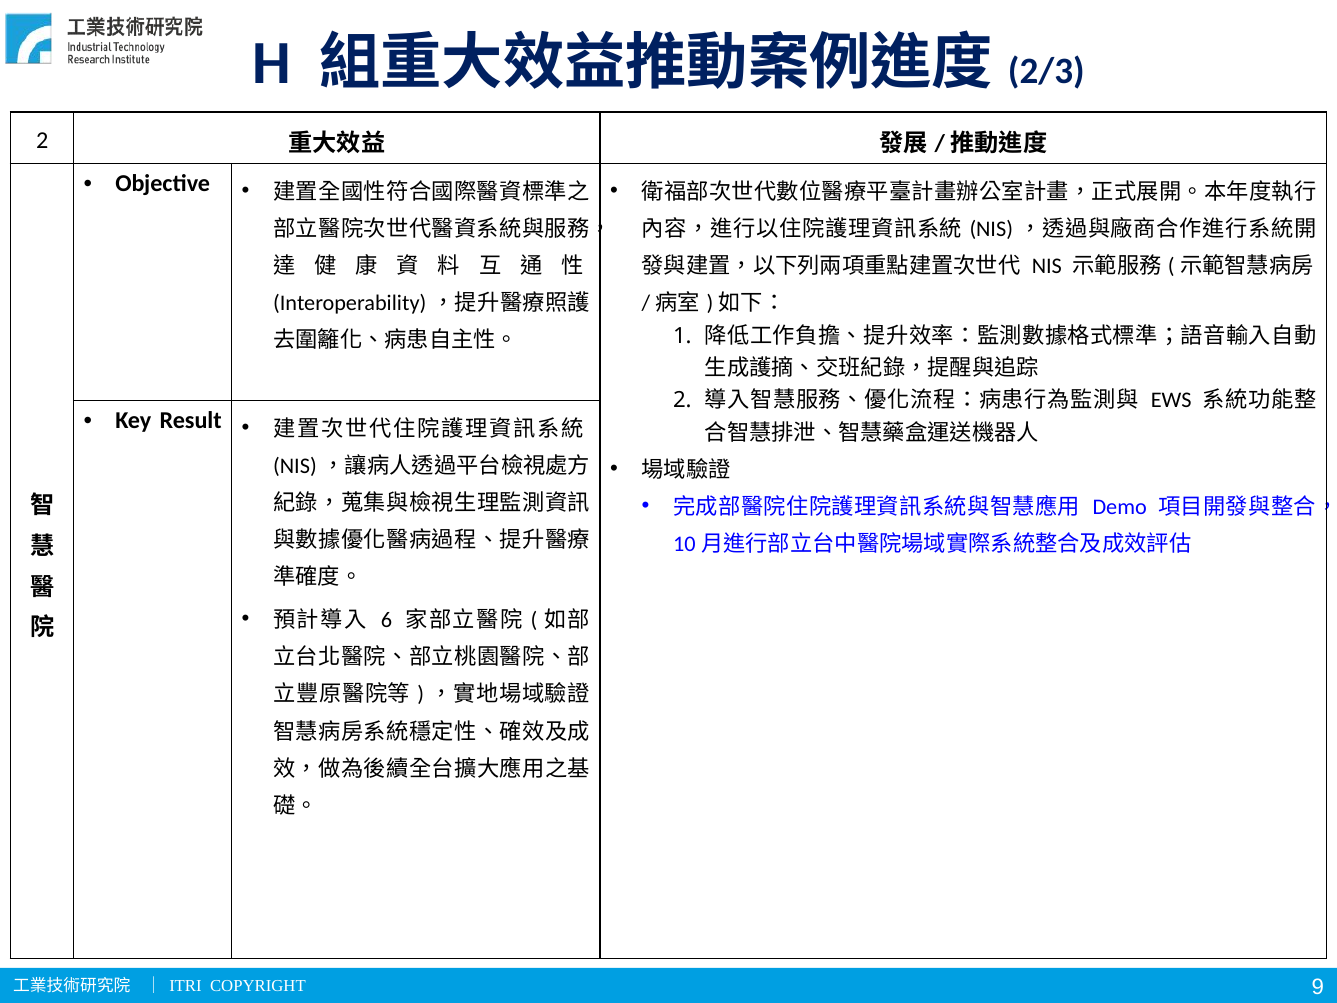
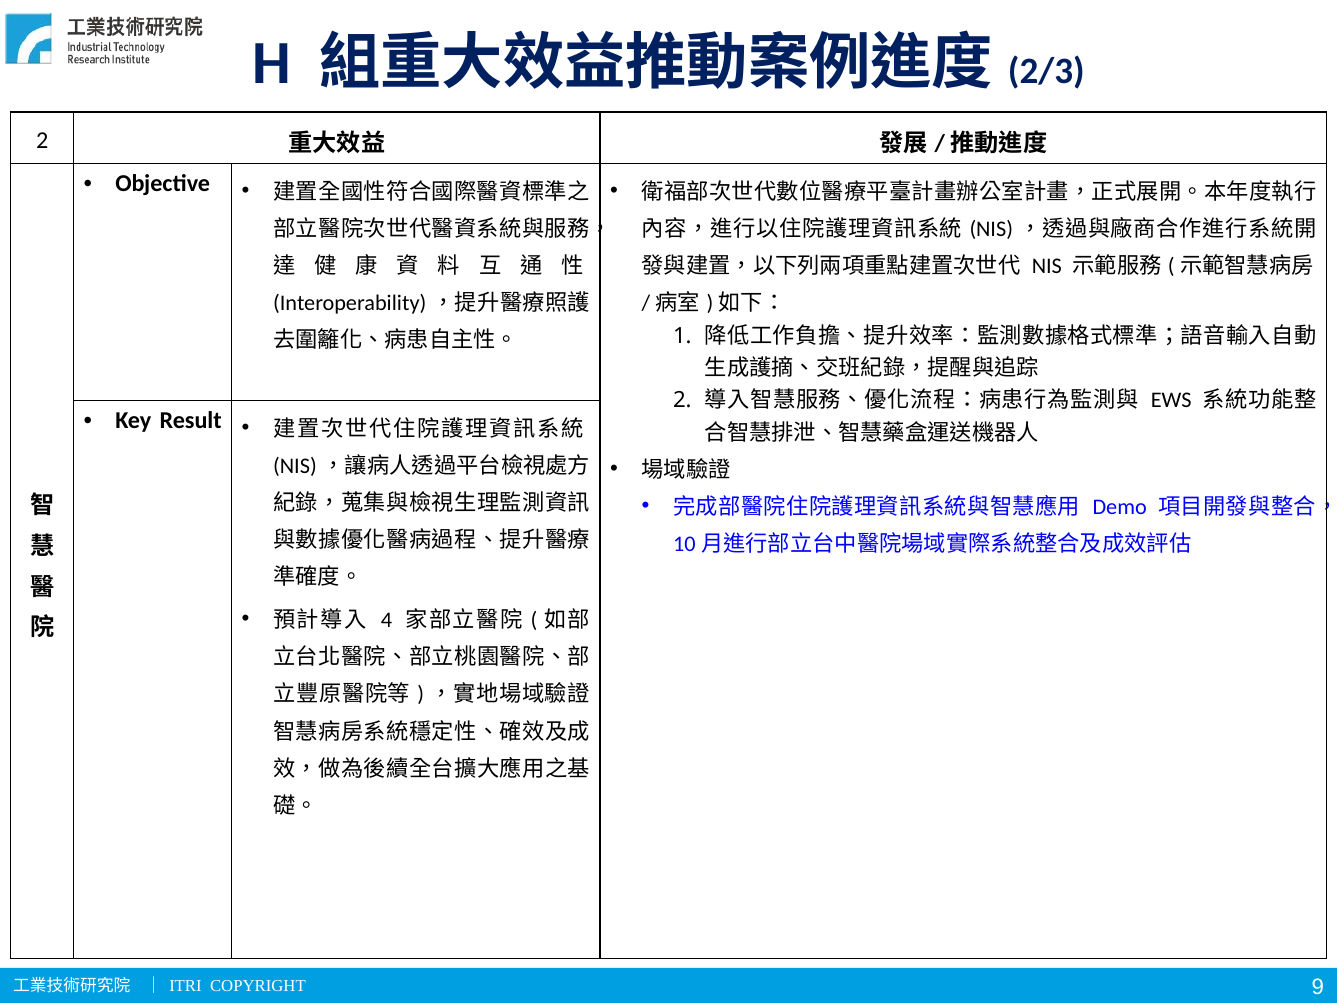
6: 6 -> 4 (387, 620)
